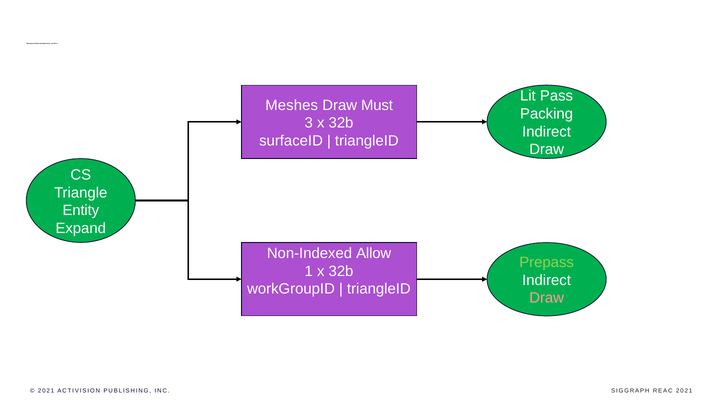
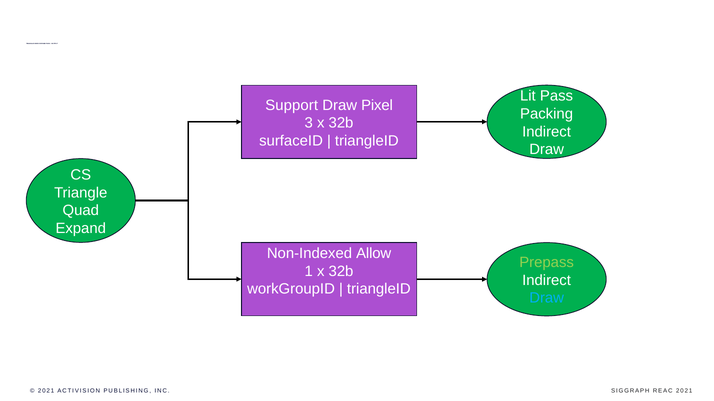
Meshes: Meshes -> Support (292, 105)
Must: Must -> Pixel (377, 105)
Entity: Entity -> Quad (81, 211)
Draw colour: pink -> light blue (547, 299)
